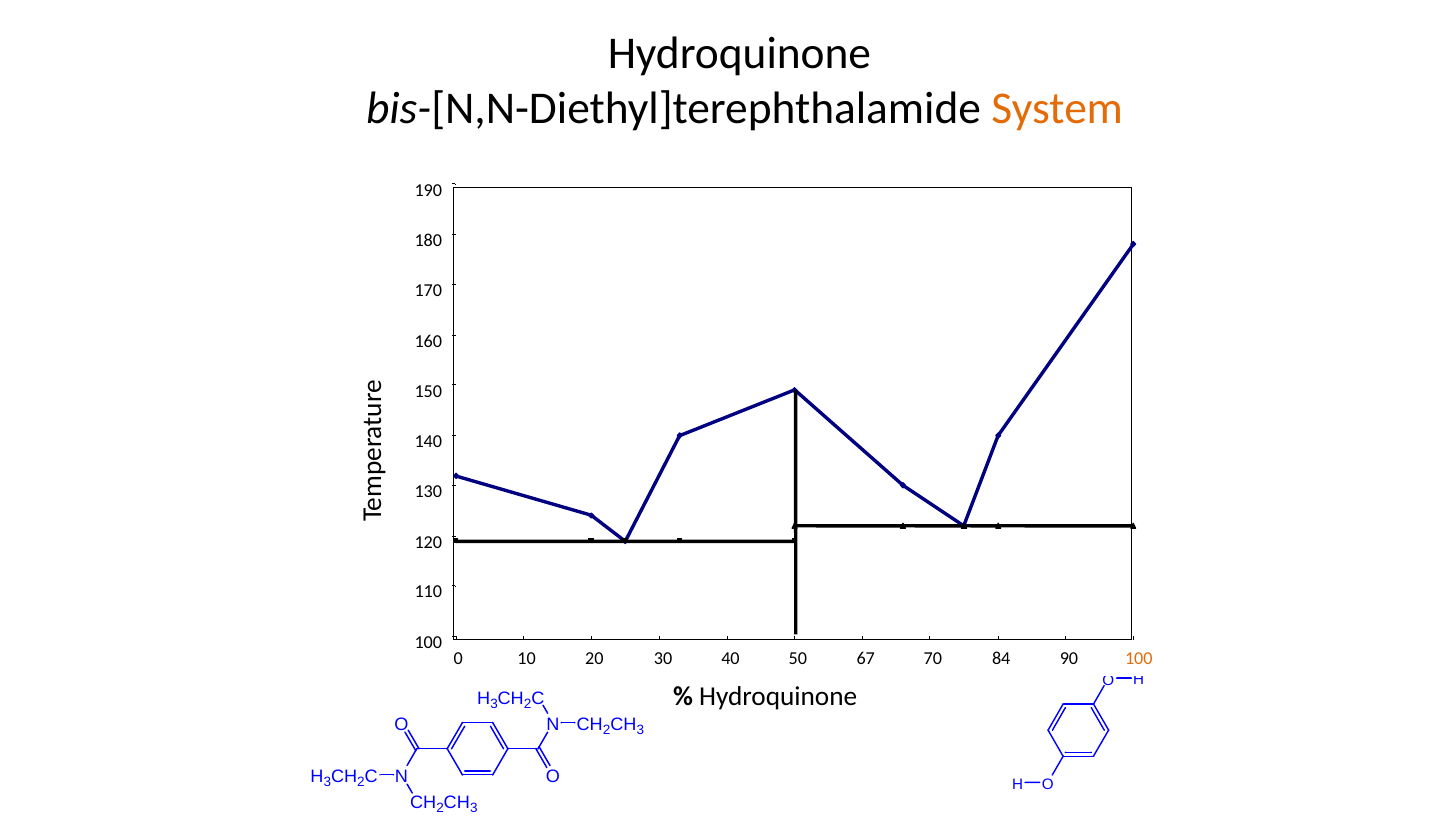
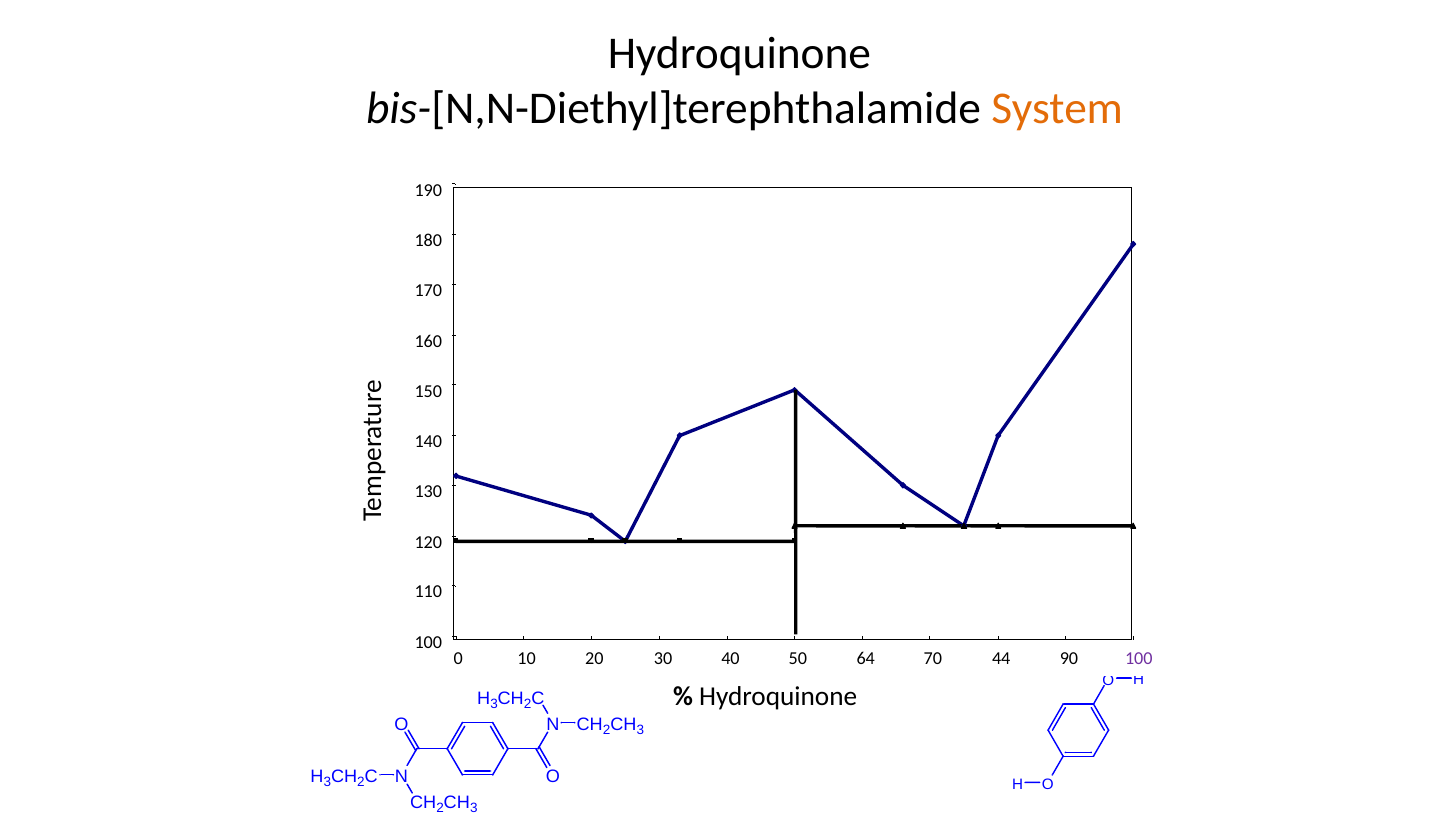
67: 67 -> 64 (866, 658)
84: 84 -> 44 (1001, 658)
100 colour: orange -> purple (1139, 658)
